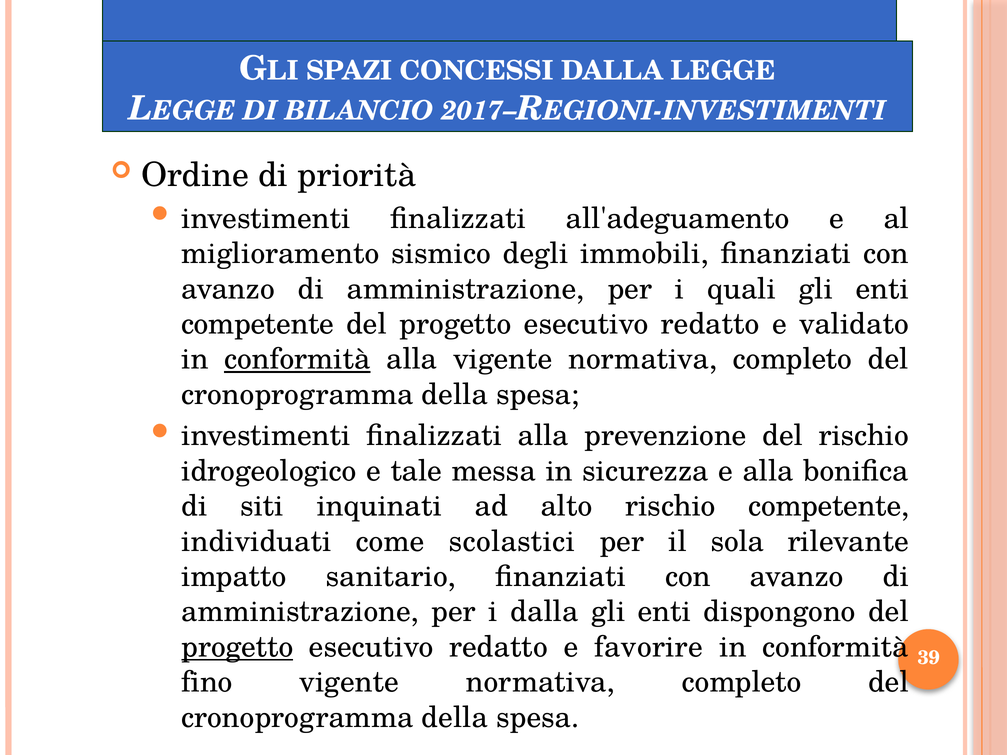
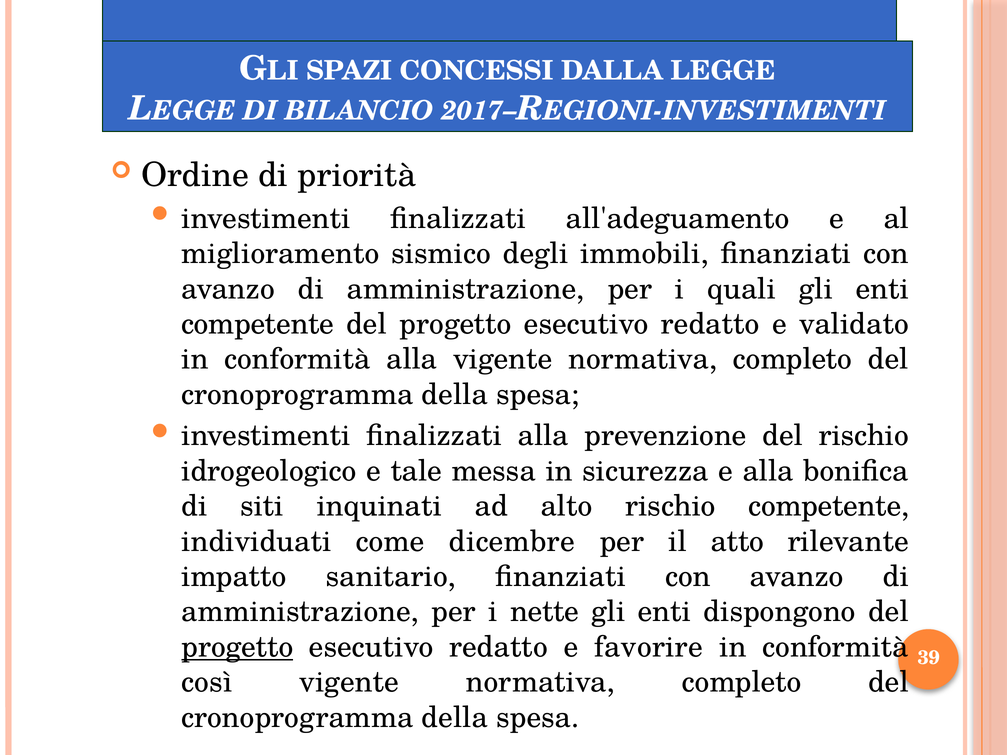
conformità underline: present -> none (297, 359)
scolastici: scolastici -> dicembre (512, 541)
sola: sola -> atto (737, 541)
i dalla: dalla -> nette (545, 612)
fino: fino -> così (207, 682)
